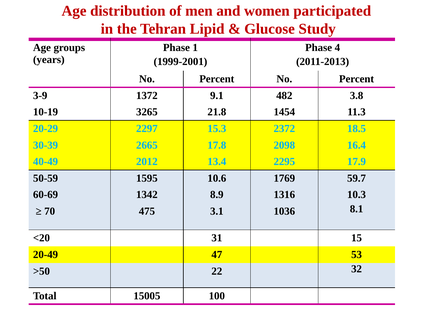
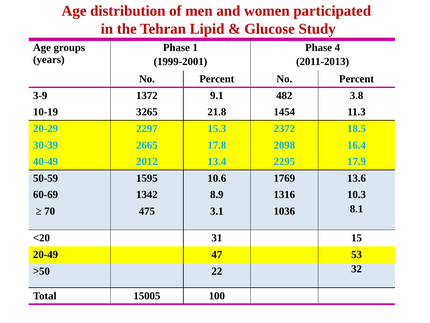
59.7: 59.7 -> 13.6 (357, 178)
